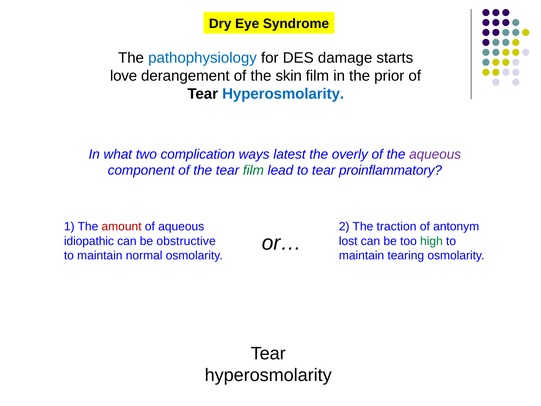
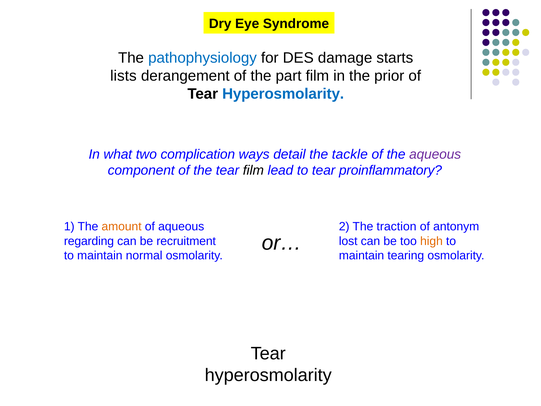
love: love -> lists (123, 76)
skin: skin -> part (289, 76)
latest: latest -> detail (289, 154)
overly: overly -> tackle (350, 154)
film colour: green -> black (253, 170)
amount colour: red -> orange (122, 226)
idiopathic: idiopathic -> regarding (89, 241)
obstructive: obstructive -> recruitment (186, 241)
high colour: green -> orange (431, 241)
